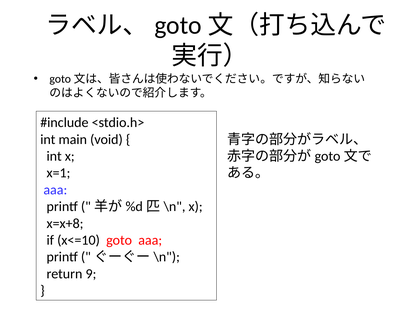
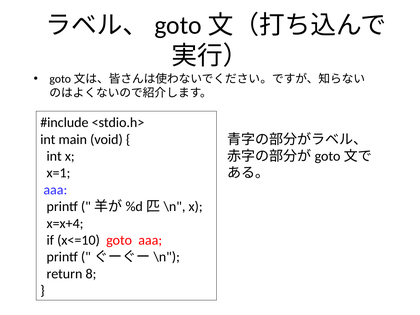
x=x+8: x=x+8 -> x=x+4 (65, 223)
9: 9 -> 8 (91, 274)
